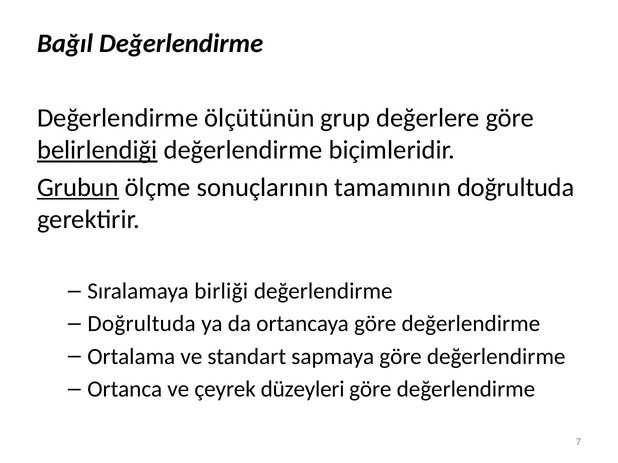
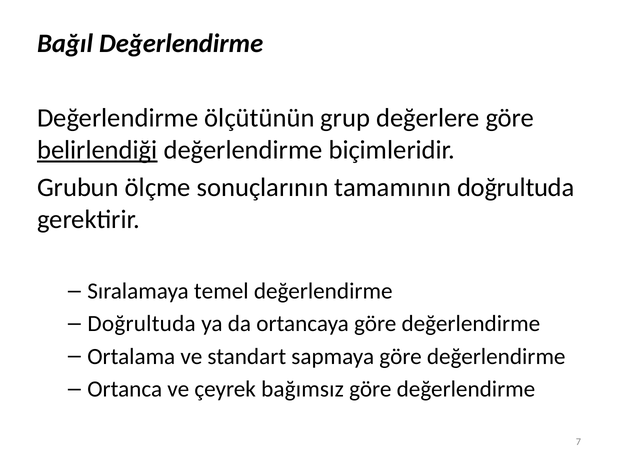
Grubun underline: present -> none (78, 188)
birliği: birliği -> temel (221, 292)
düzeyleri: düzeyleri -> bağımsız (302, 389)
